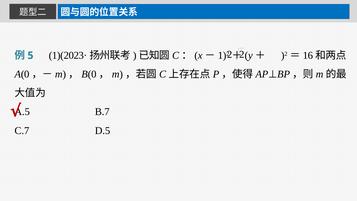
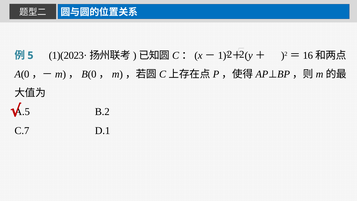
B.7: B.7 -> B.2 (102, 112)
D.5: D.5 -> D.1 (103, 130)
